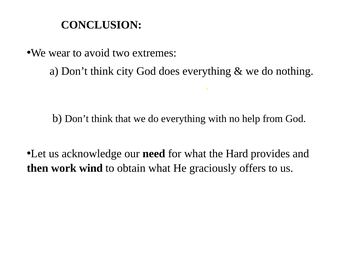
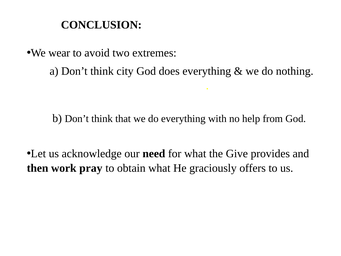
Hard: Hard -> Give (237, 154)
wind: wind -> pray (91, 168)
